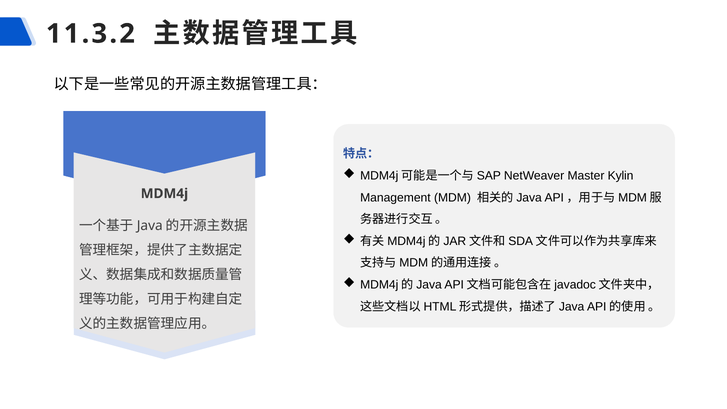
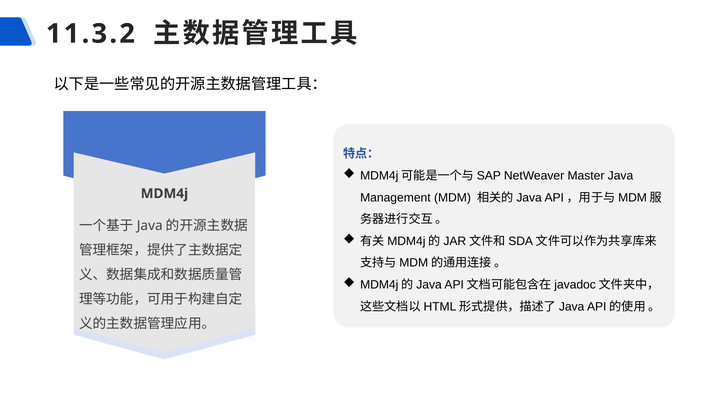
Kylin: Kylin -> Java (620, 176)
